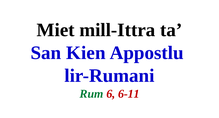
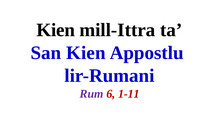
Miet: Miet -> Kien (56, 30)
Rum colour: green -> purple (92, 94)
6-11: 6-11 -> 1-11 (129, 94)
